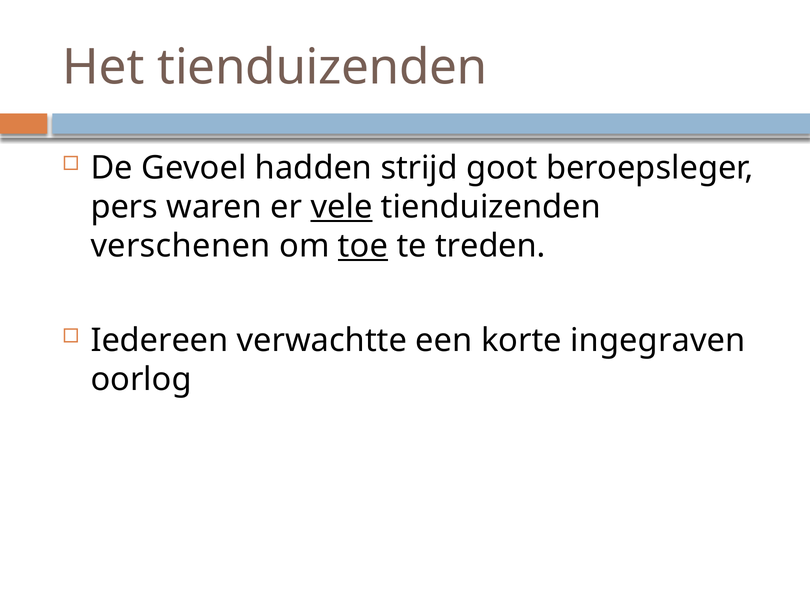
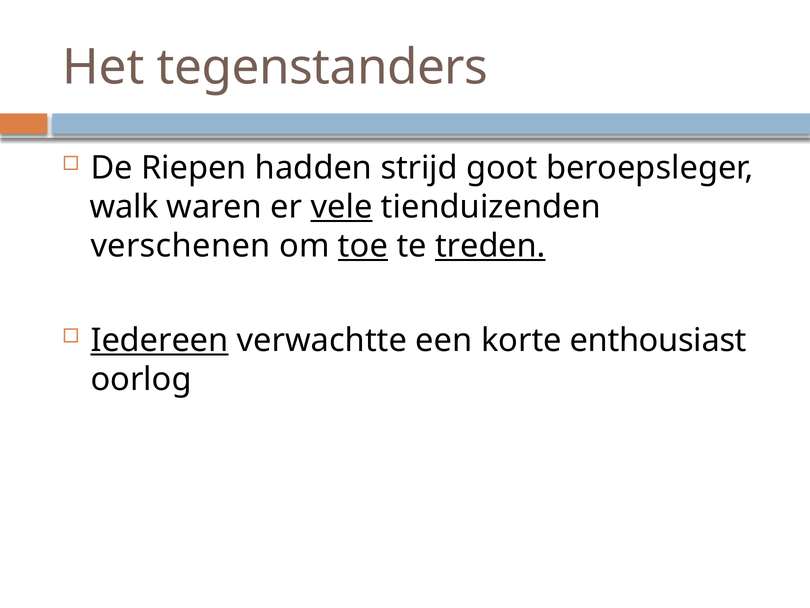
Het tienduizenden: tienduizenden -> tegenstanders (323, 68)
Gevoel: Gevoel -> Riepen (194, 168)
pers: pers -> walk (124, 207)
treden underline: none -> present (490, 246)
Iedereen underline: none -> present (159, 340)
ingegraven: ingegraven -> enthousiast (658, 340)
